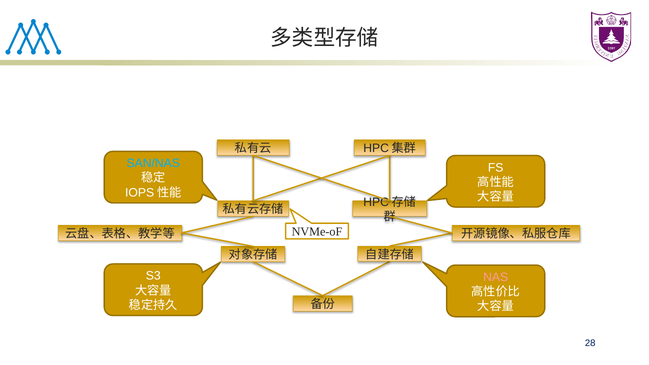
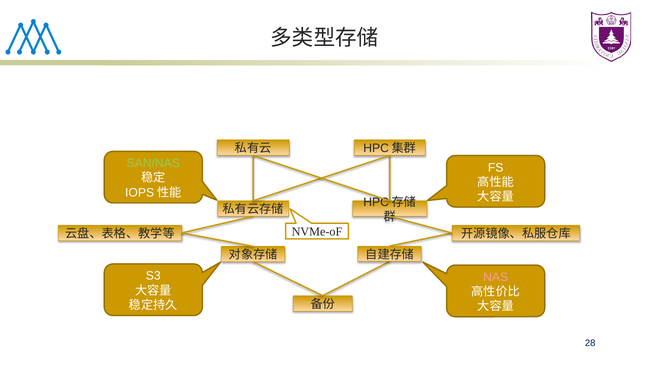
SAN/NAS colour: light blue -> light green (153, 163)
